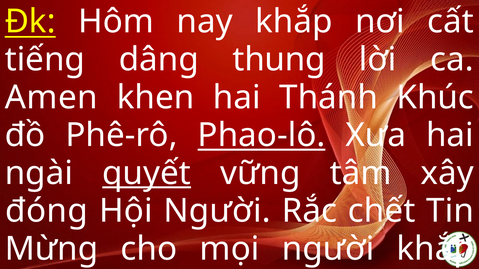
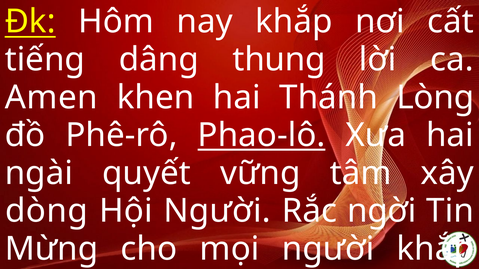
Khúc: Khúc -> Lòng (435, 98)
quyết underline: present -> none (147, 173)
đóng: đóng -> dòng (46, 211)
chết: chết -> ngời (382, 211)
